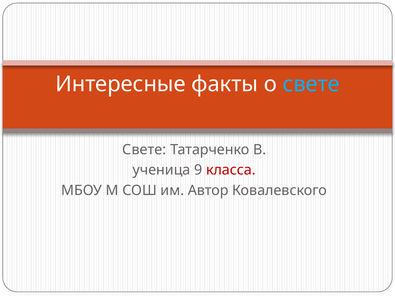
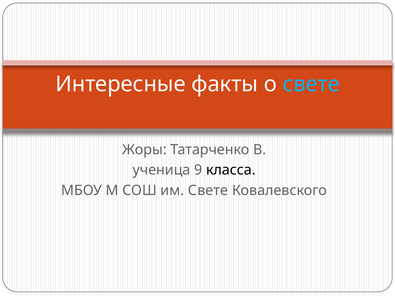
Свете: Свете -> Жоры (144, 150)
класса colour: red -> black (231, 170)
им Автор: Автор -> Свете (208, 190)
